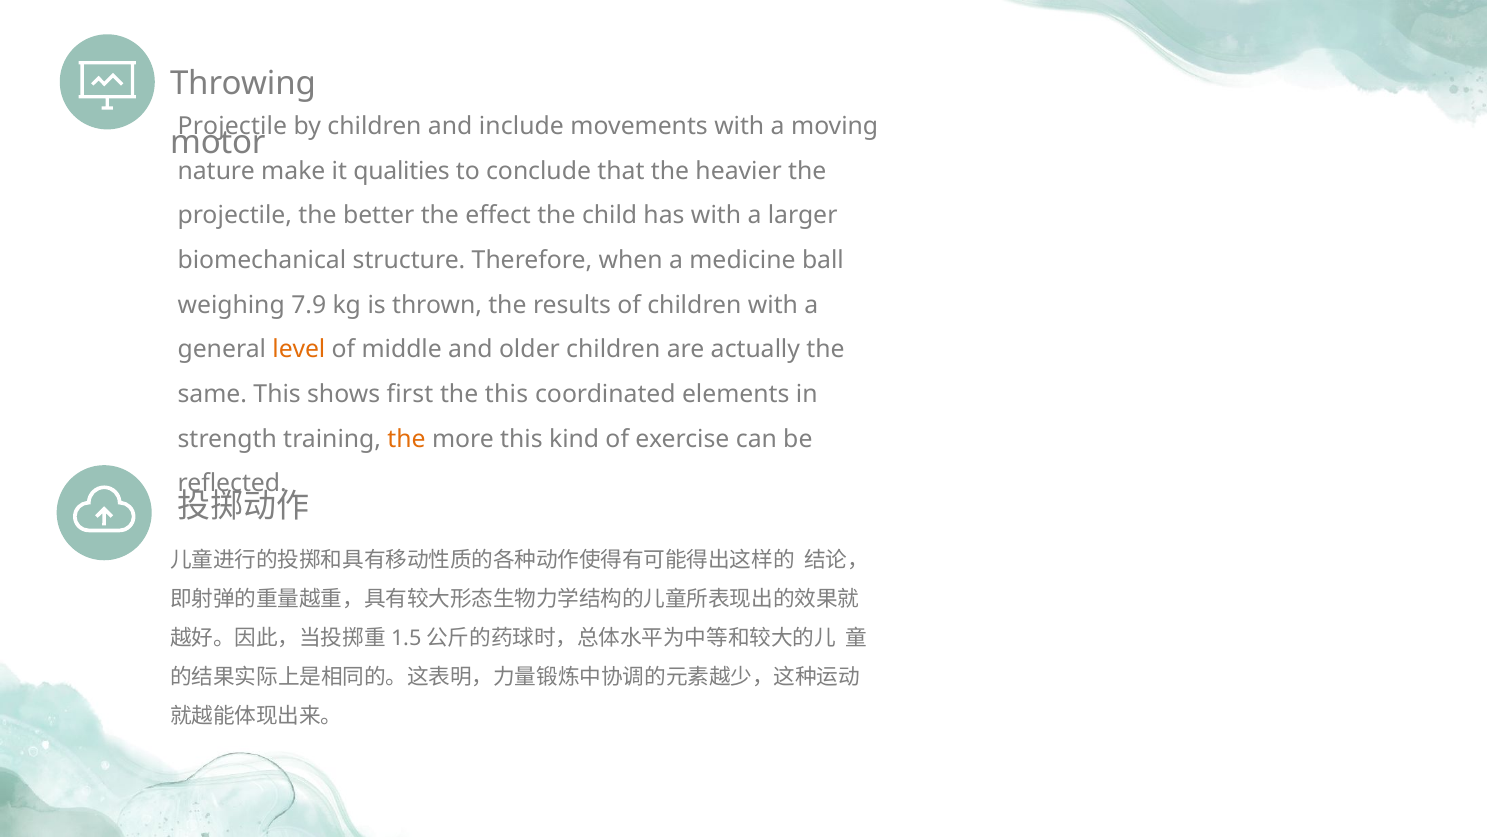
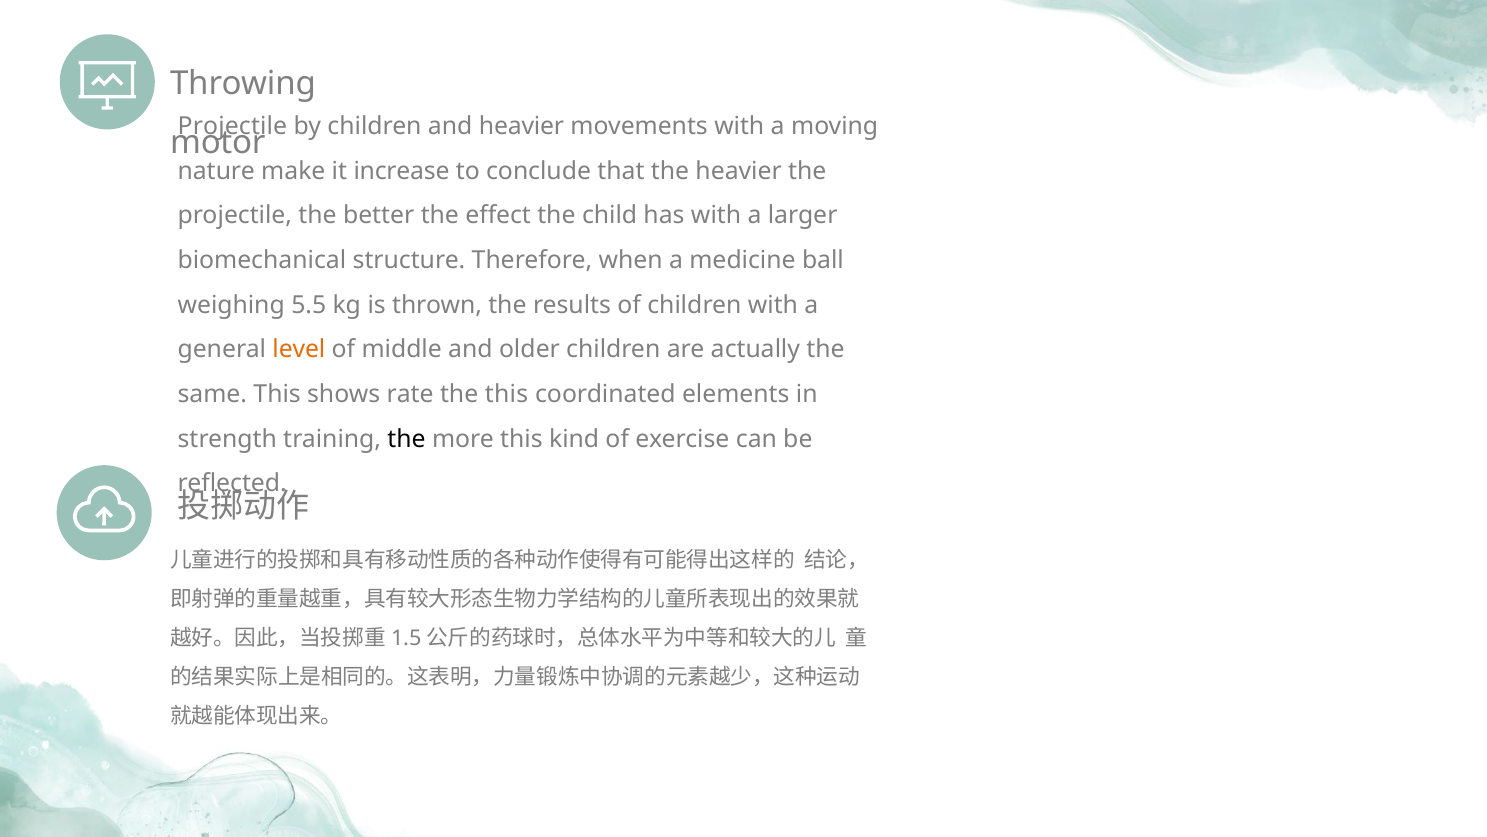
and include: include -> heavier (522, 126)
qualities: qualities -> increase (402, 171)
7.9: 7.9 -> 5.5 (309, 305)
first: first -> rate (410, 394)
the colour: orange -> black (406, 439)
